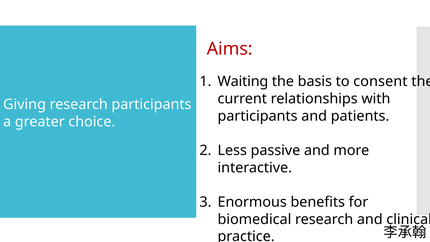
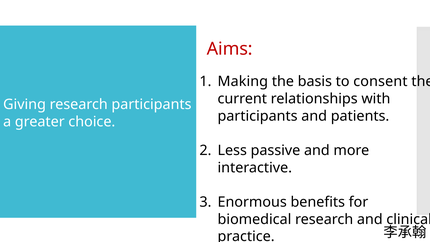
Waiting: Waiting -> Making (243, 82)
